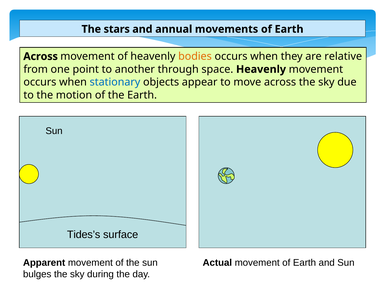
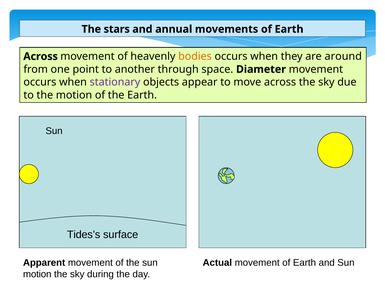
relative: relative -> around (343, 56)
space Heavenly: Heavenly -> Diameter (261, 69)
stationary colour: blue -> purple (115, 82)
bulges: bulges -> motion (37, 274)
